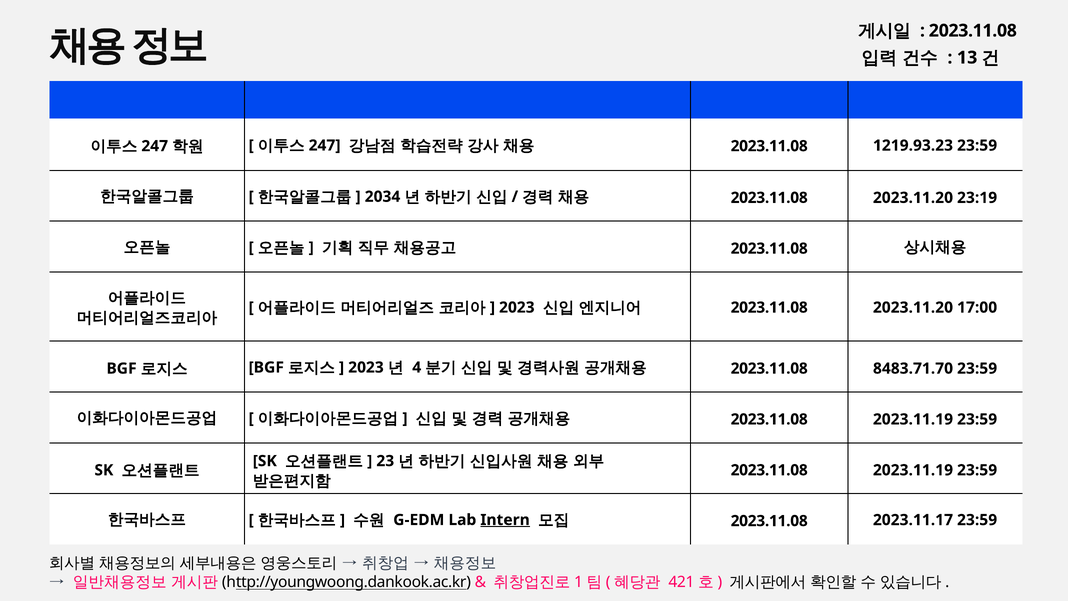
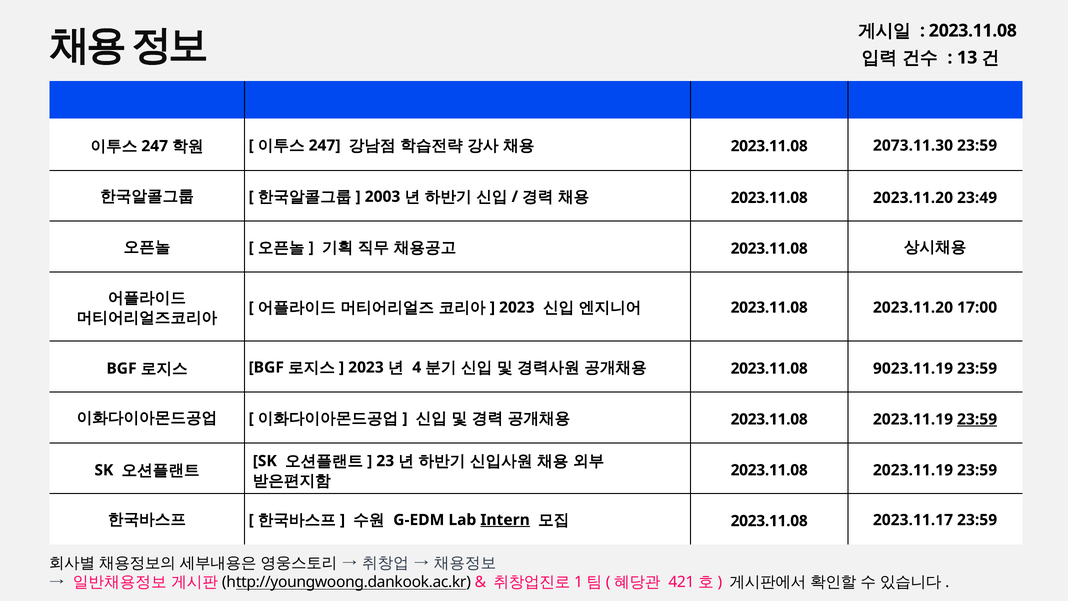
1219.93.23: 1219.93.23 -> 2073.11.30 (913, 145)
2034: 2034 -> 2003 (383, 197)
23:19: 23:19 -> 23:49 (977, 198)
8483.71.70: 8483.71.70 -> 9023.11.19 (913, 368)
23:59 underline: none -> present (977, 419)
